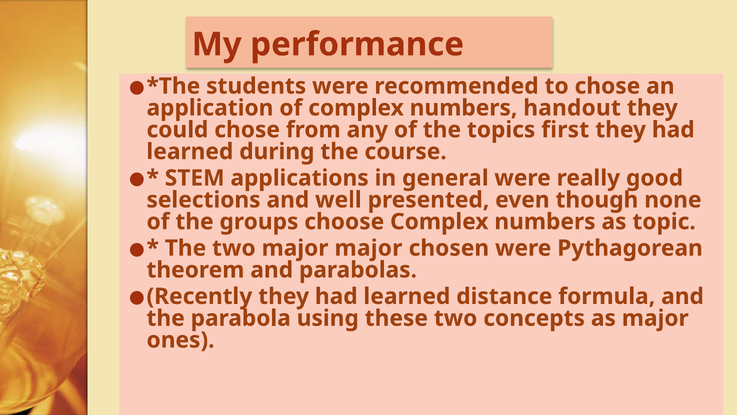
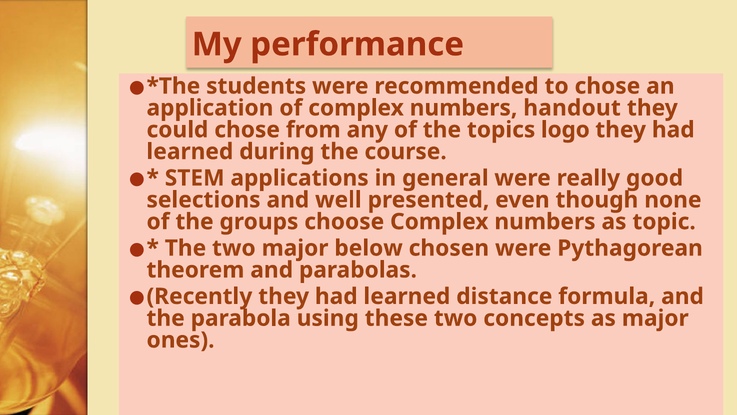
first: first -> logo (565, 130)
major major: major -> below (369, 248)
